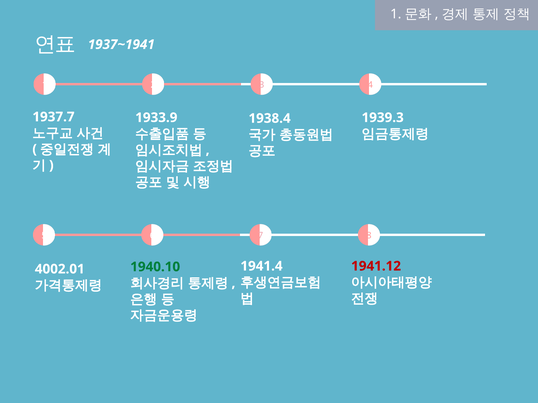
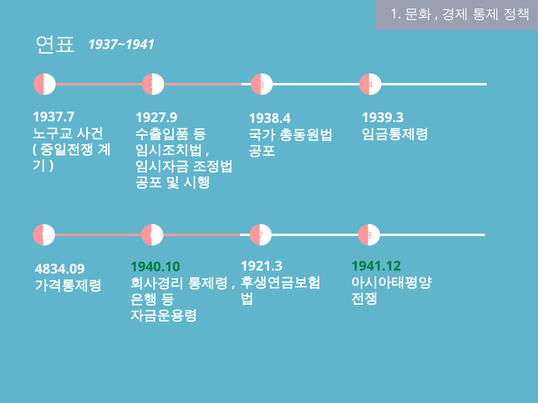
1933.9: 1933.9 -> 1927.9 (156, 118)
1941.4: 1941.4 -> 1921.3 (261, 266)
1941.12 colour: red -> green (376, 266)
4002.01: 4002.01 -> 4834.09 (60, 269)
